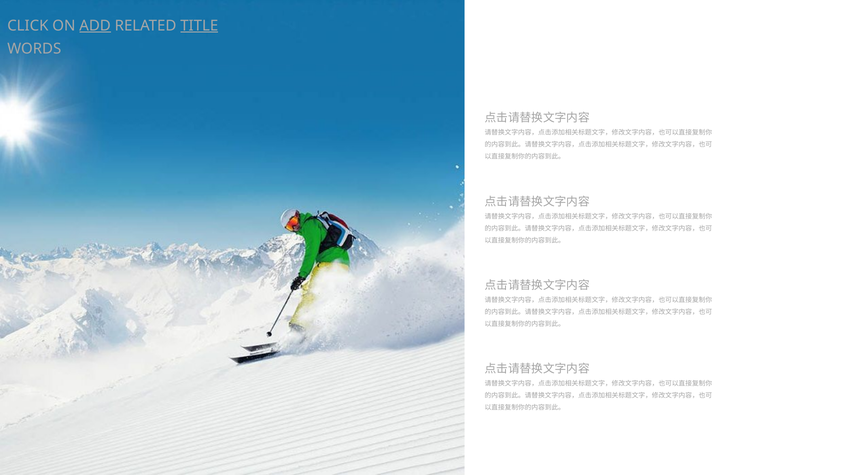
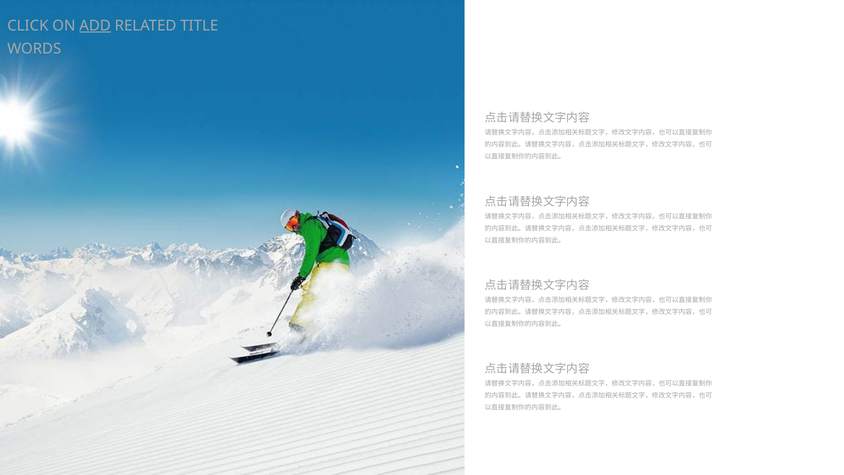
TITLE underline: present -> none (199, 26)
